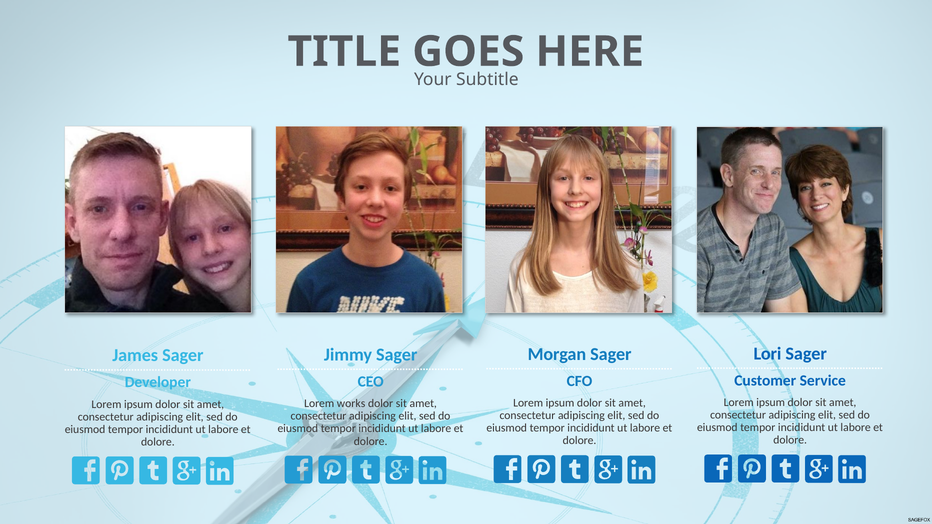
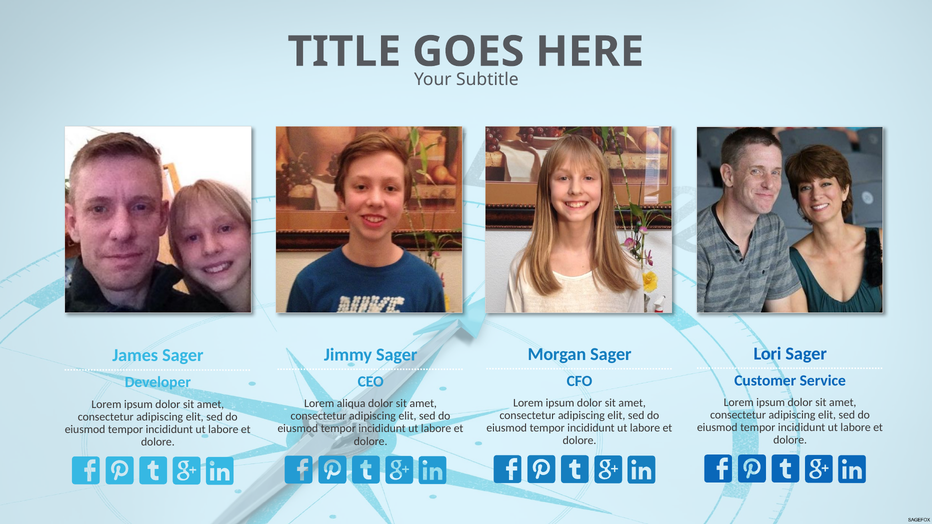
works: works -> aliqua (351, 404)
